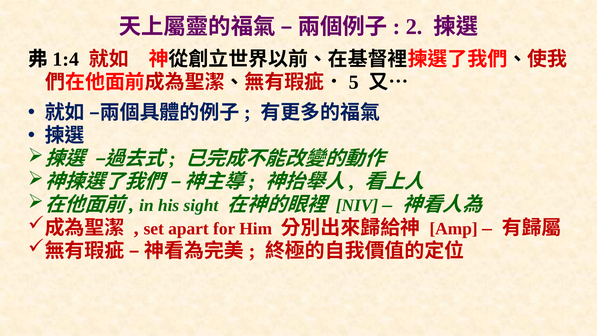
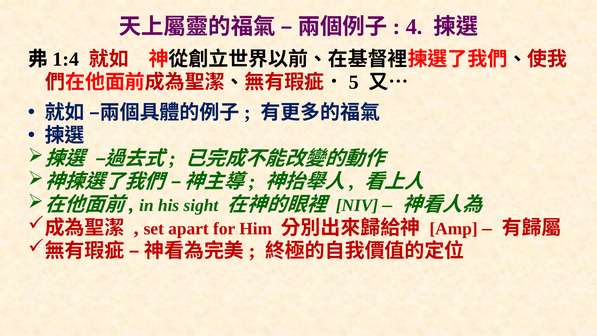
2: 2 -> 4 (414, 27)
